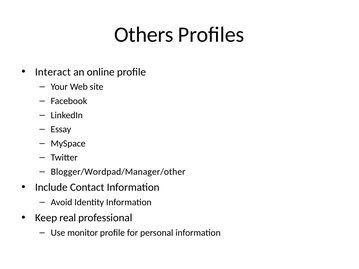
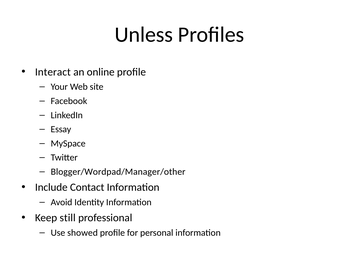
Others: Others -> Unless (144, 35)
real: real -> still (68, 218)
monitor: monitor -> showed (83, 233)
